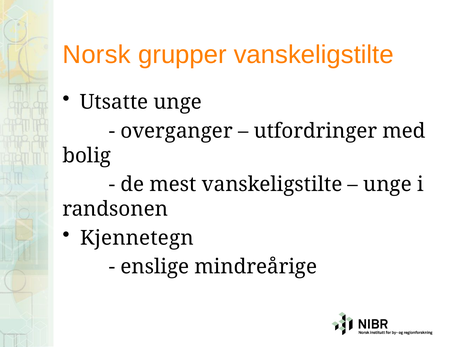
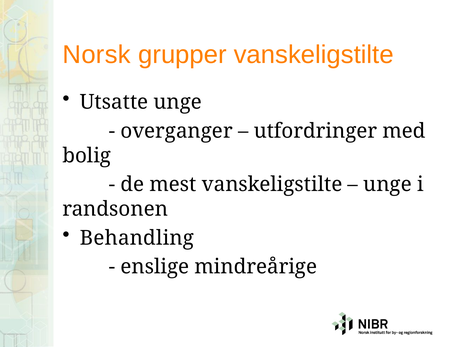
Kjennetegn: Kjennetegn -> Behandling (137, 238)
